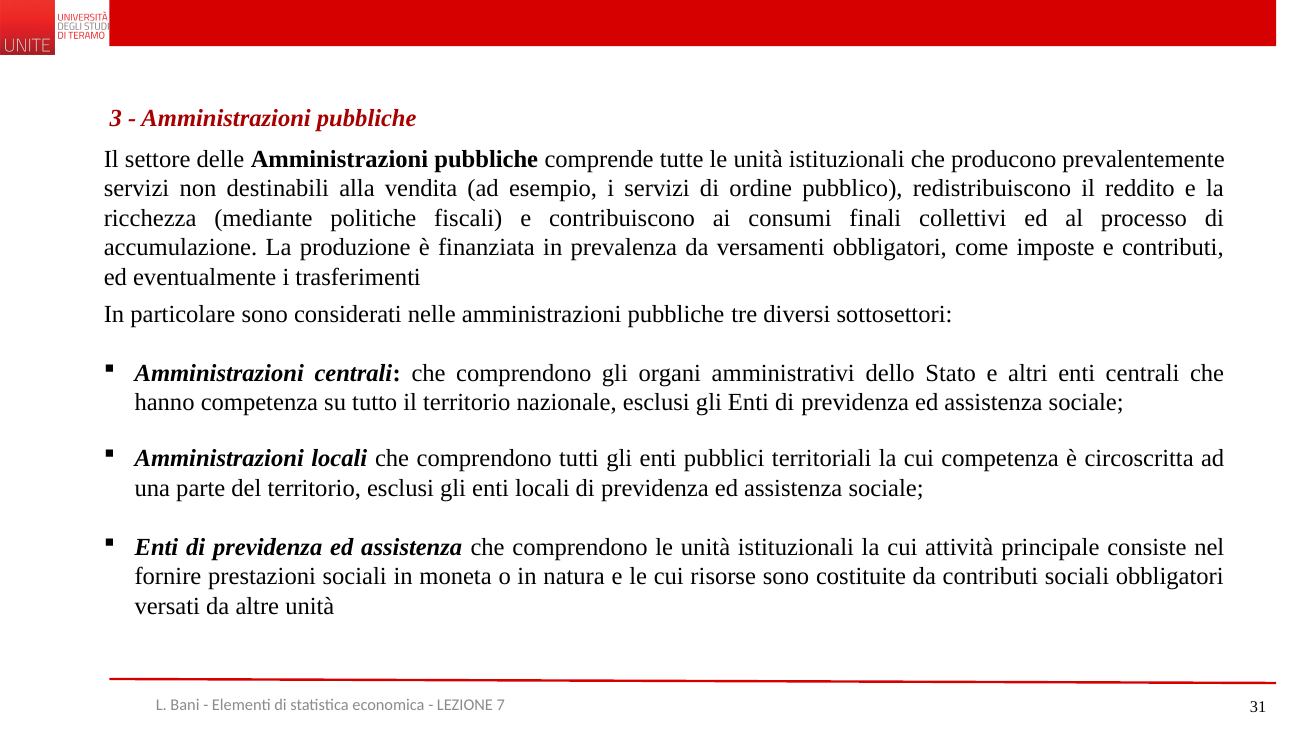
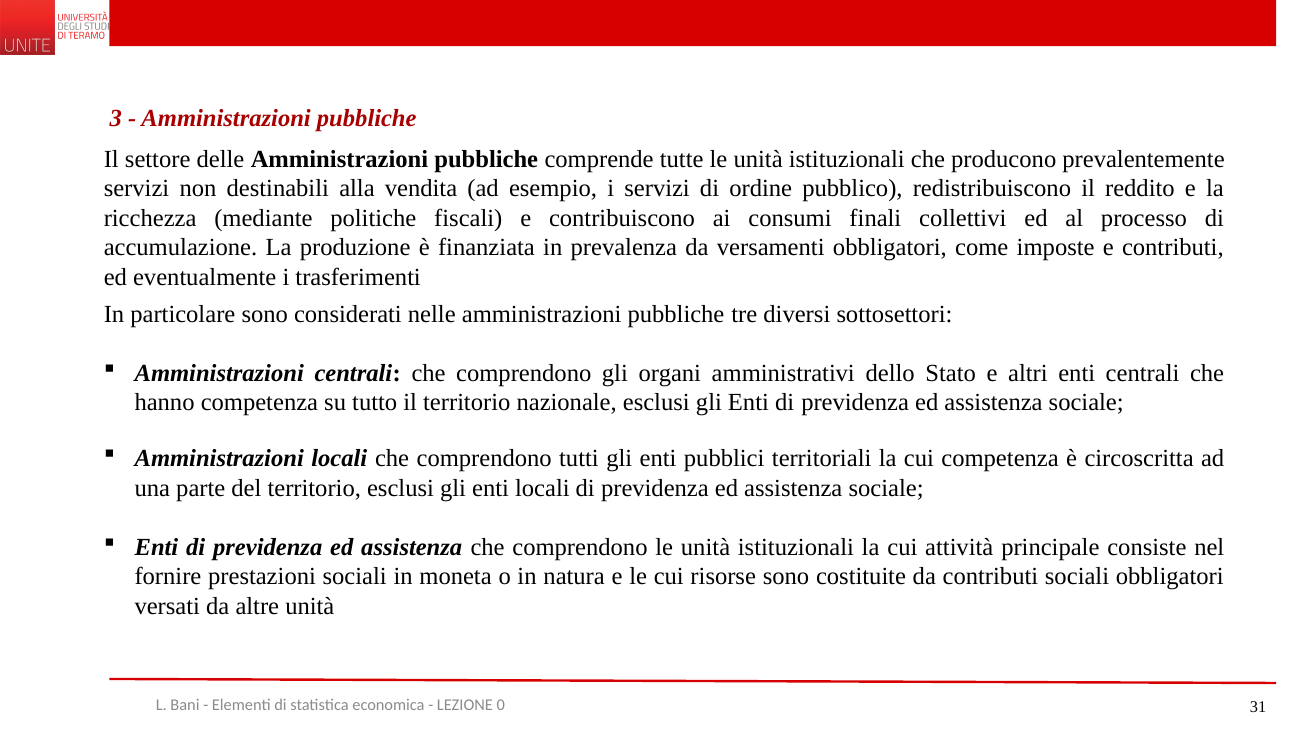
7: 7 -> 0 (501, 705)
